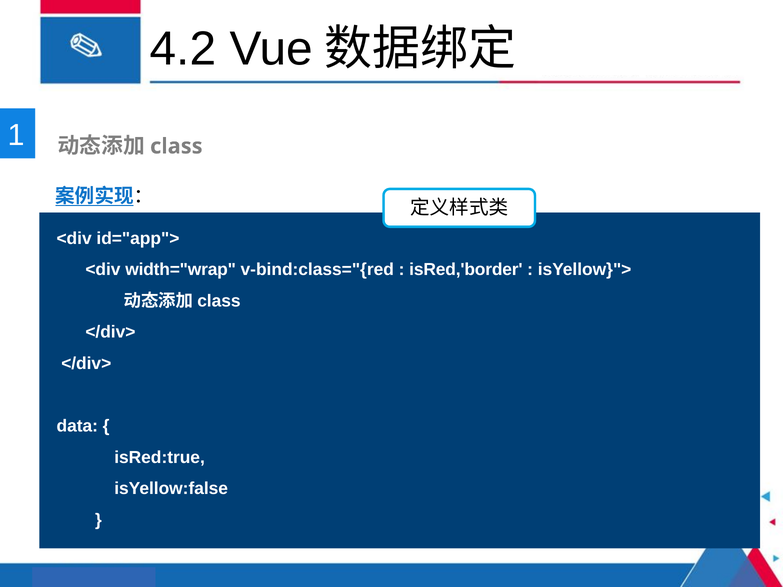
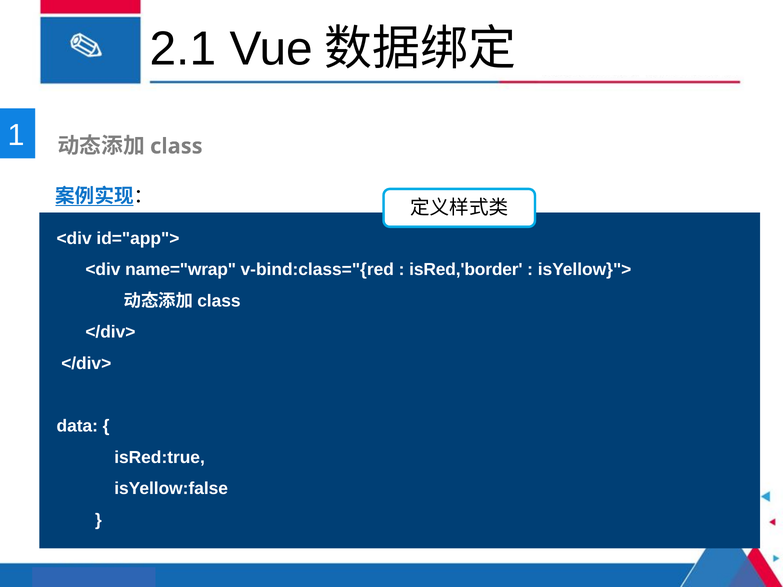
4.2: 4.2 -> 2.1 (183, 49)
width="wrap: width="wrap -> name="wrap (181, 270)
